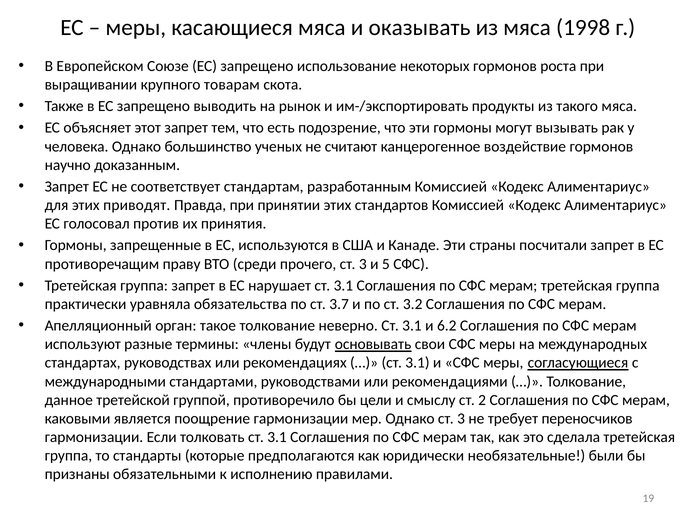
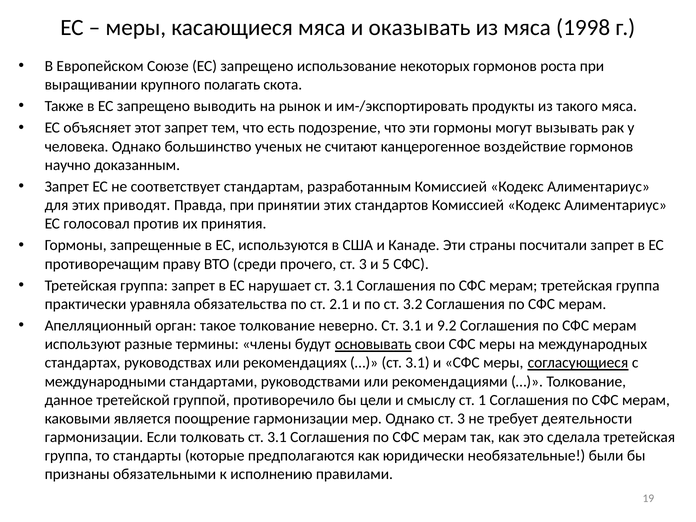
товарам: товарам -> полагать (232, 85)
3.7: 3.7 -> 2.1 (339, 304)
6.2: 6.2 -> 9.2 (447, 326)
2: 2 -> 1 (482, 400)
переносчиков: переносчиков -> деятельности (587, 419)
